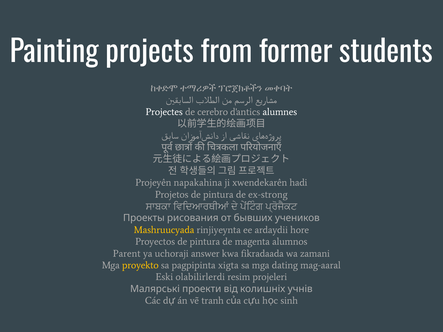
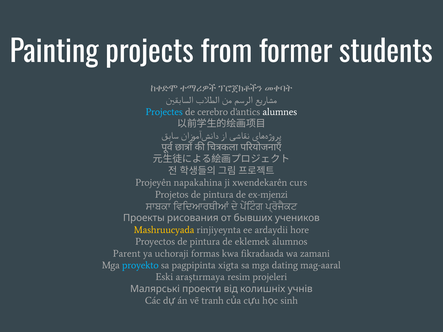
Projectes colour: white -> light blue (164, 112)
hadi: hadi -> curs (298, 183)
ex-strong: ex-strong -> ex-mjenzi (268, 195)
magenta: magenta -> eklemek (252, 242)
answer: answer -> formas (205, 254)
proyekto colour: yellow -> light blue (140, 265)
olabilirlerdi: olabilirlerdi -> araştırmaya (200, 277)
